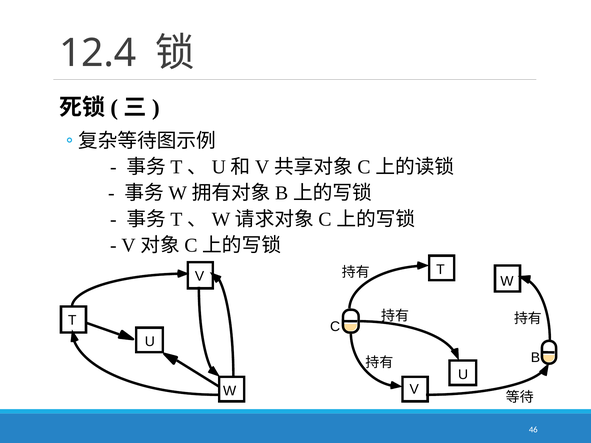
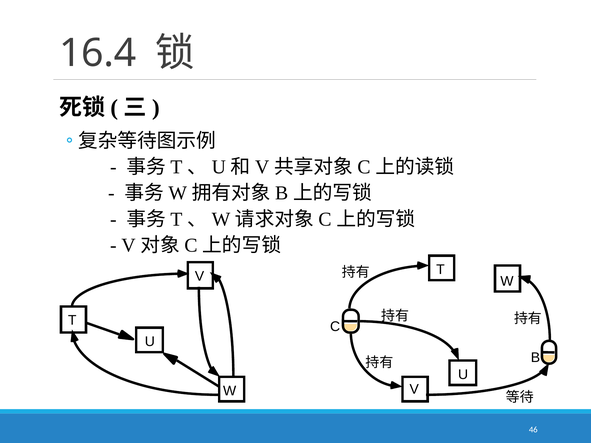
12.4: 12.4 -> 16.4 (98, 53)
